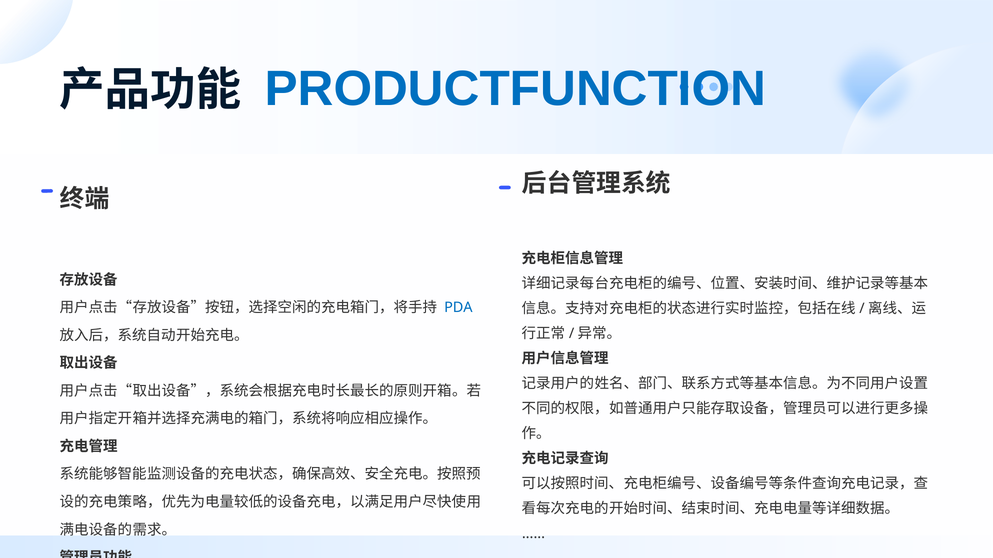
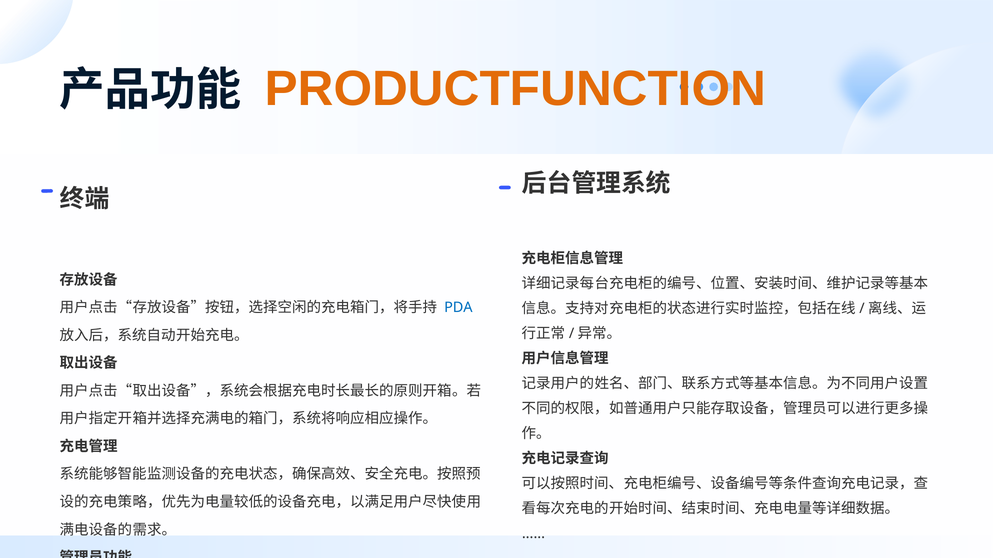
PRODUCTFUNCTION colour: blue -> orange (515, 89)
